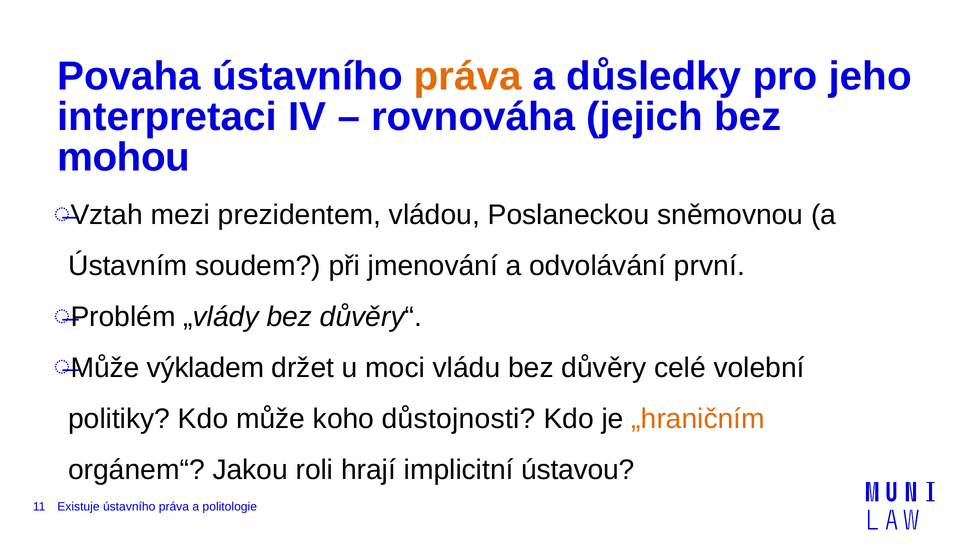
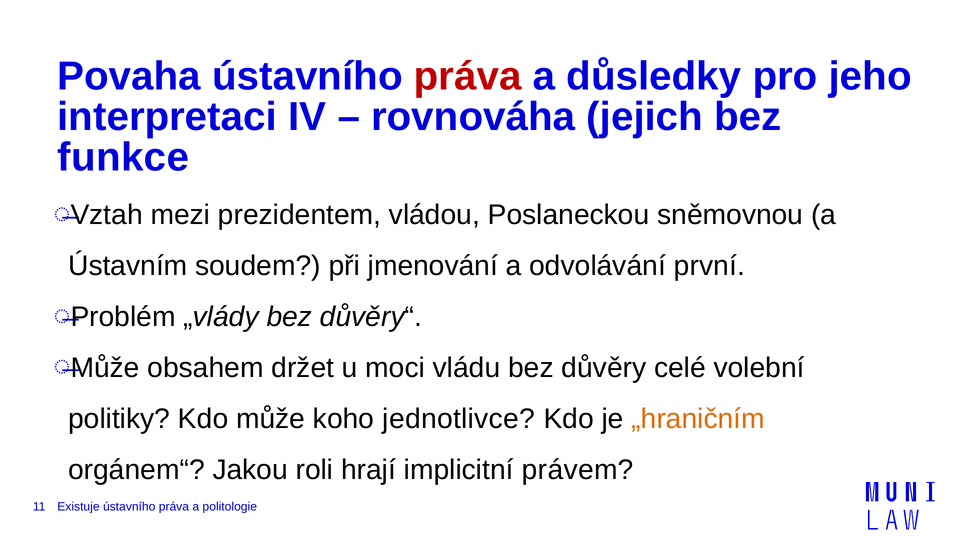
práva colour: orange -> red (468, 76)
mohou: mohou -> funkce (123, 157)
výkladem: výkladem -> obsahem (205, 367)
důstojnosti: důstojnosti -> jednotlivce (459, 418)
ústavou: ústavou -> právem (578, 469)
